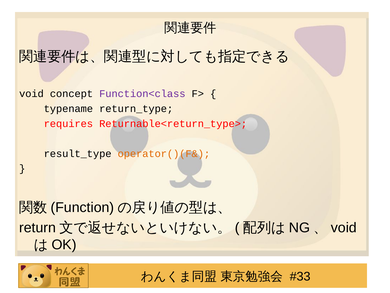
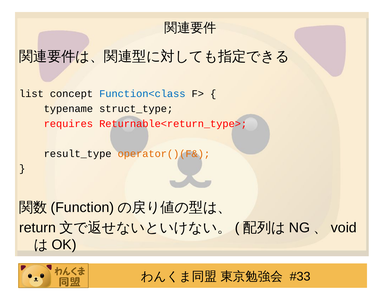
void: void -> list (31, 94)
Function<class colour: purple -> blue (142, 94)
return_type: return_type -> struct_type (136, 109)
